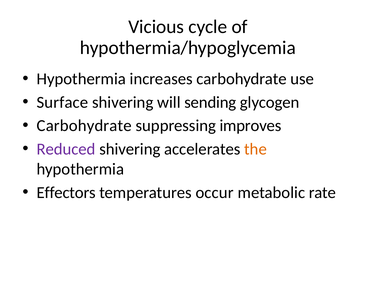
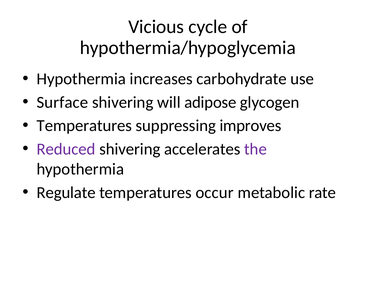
sending: sending -> adipose (210, 102)
Carbohydrate: Carbohydrate -> Temperatures (84, 126)
the colour: orange -> purple (255, 149)
Effectors: Effectors -> Regulate (66, 193)
